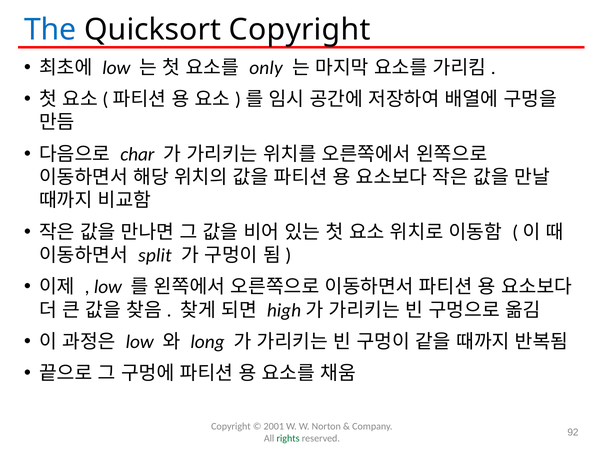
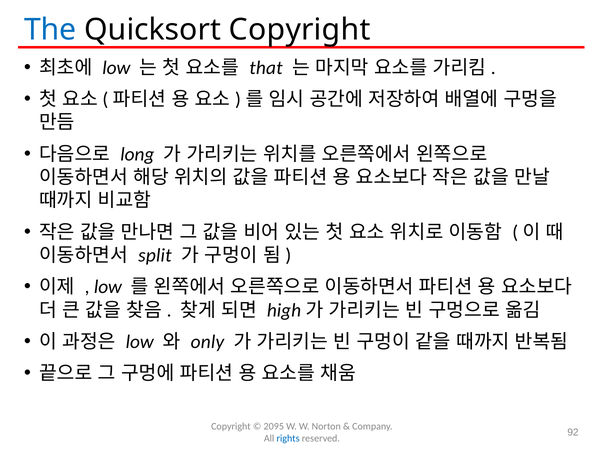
only: only -> that (266, 68)
char: char -> long (137, 154)
long: long -> only (207, 342)
2001: 2001 -> 2095 (274, 427)
rights colour: green -> blue (288, 439)
